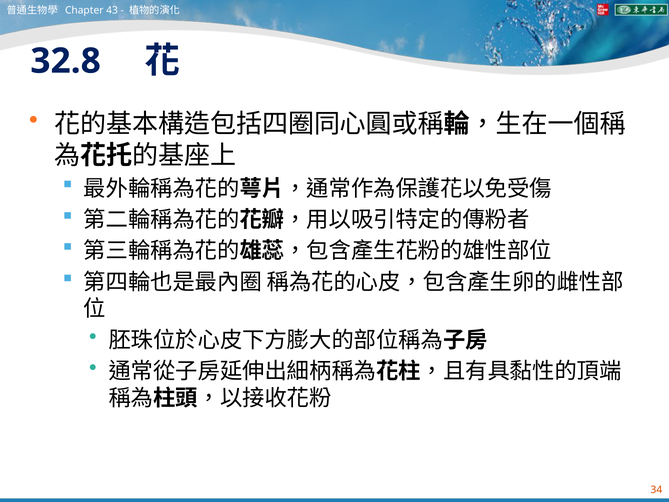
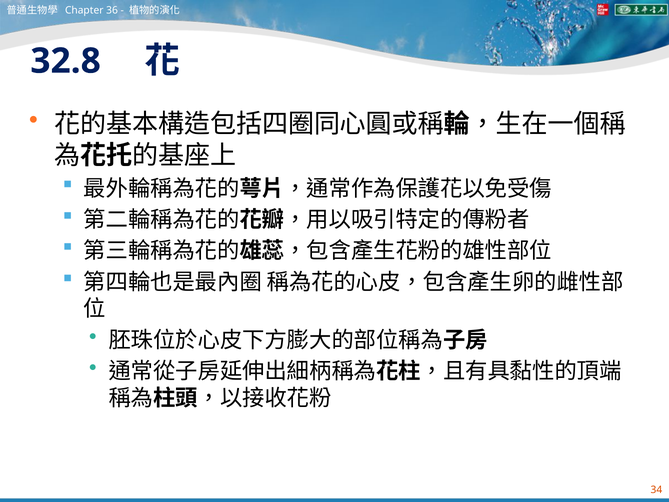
43: 43 -> 36 (112, 10)
